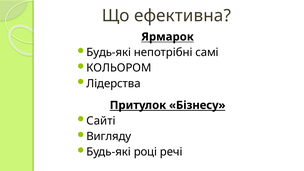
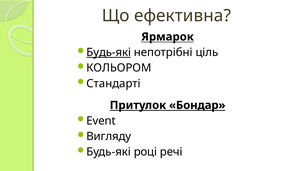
Будь-які underline: none -> present (109, 52)
самі: самі -> ціль (207, 52)
Лідерства: Лідерства -> Стандарті (114, 84)
Бізнесу: Бізнесу -> Бондар (197, 105)
Сайті: Сайті -> Event (101, 121)
